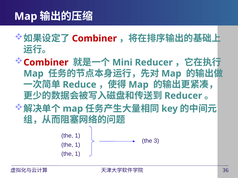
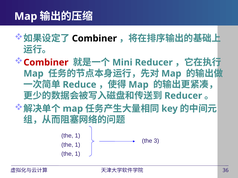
Combiner colour: red -> black (94, 39)
